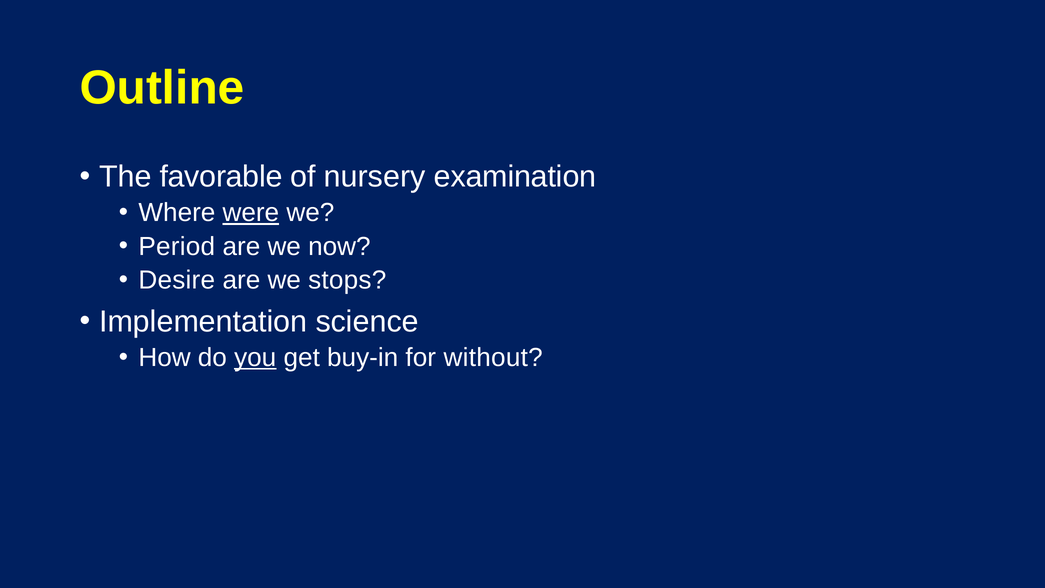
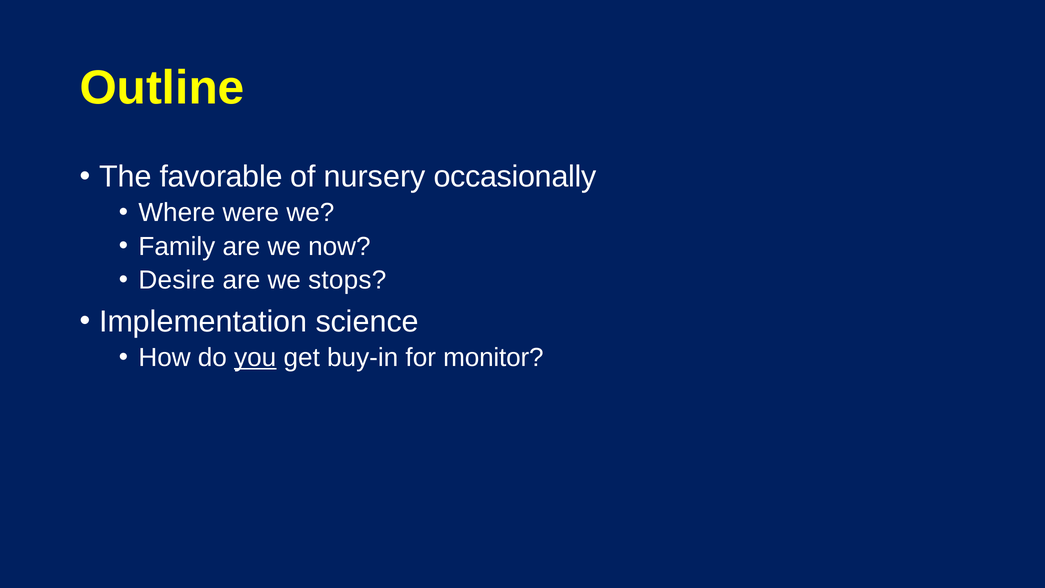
examination: examination -> occasionally (515, 177)
were underline: present -> none (251, 213)
Period: Period -> Family (177, 246)
without: without -> monitor (493, 357)
